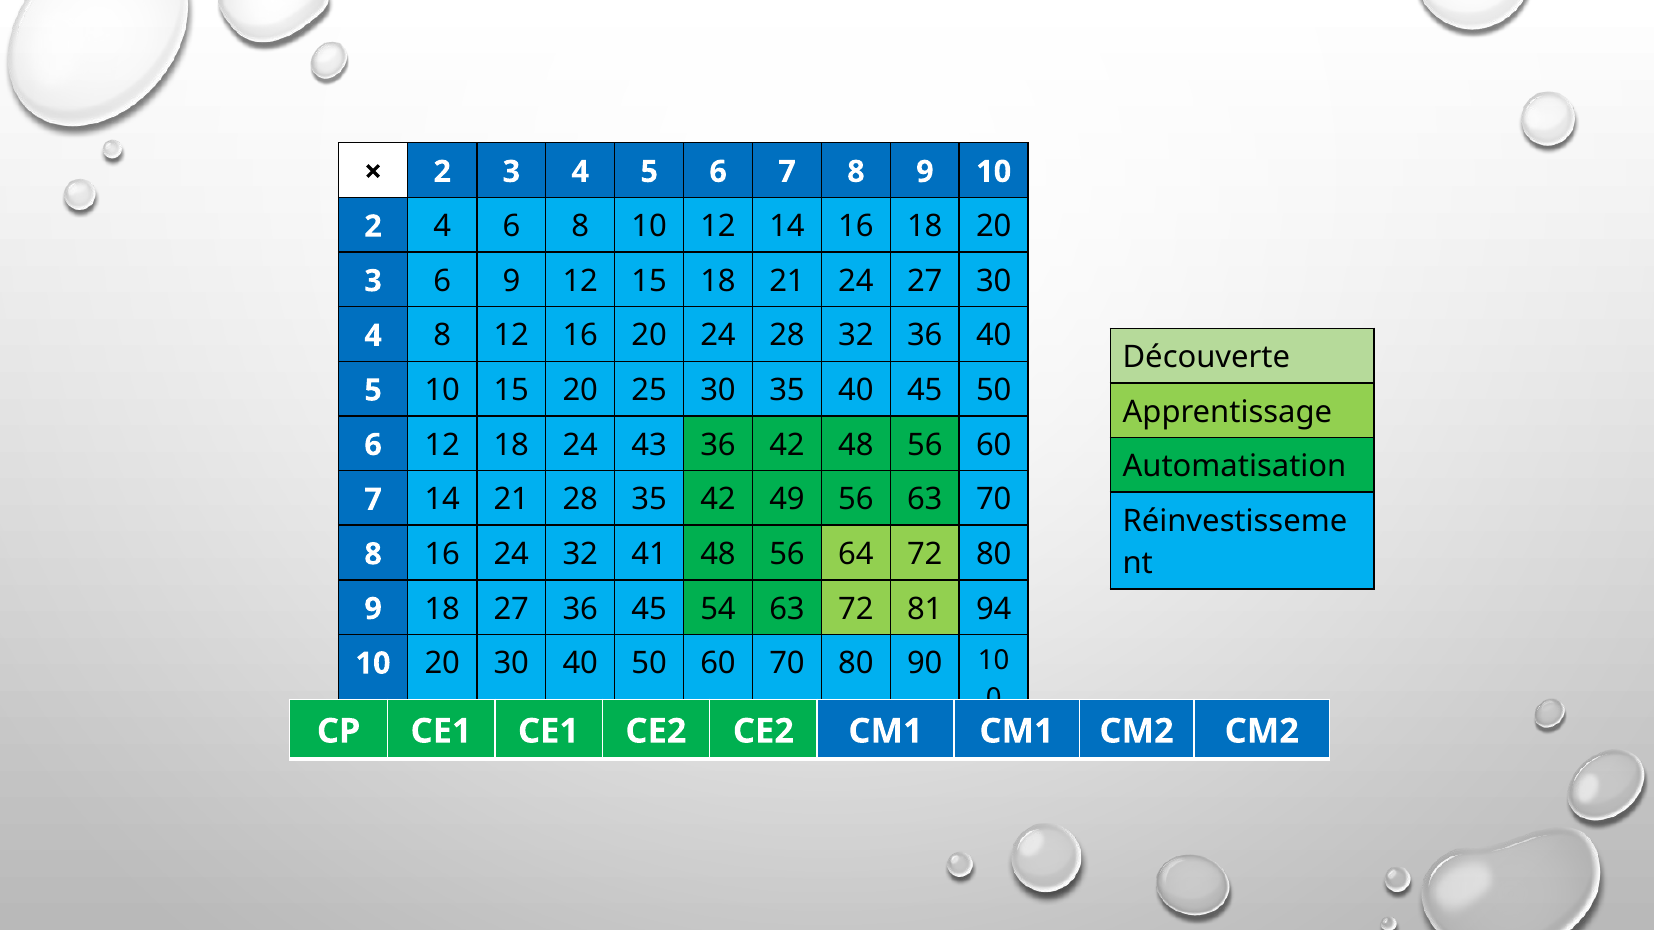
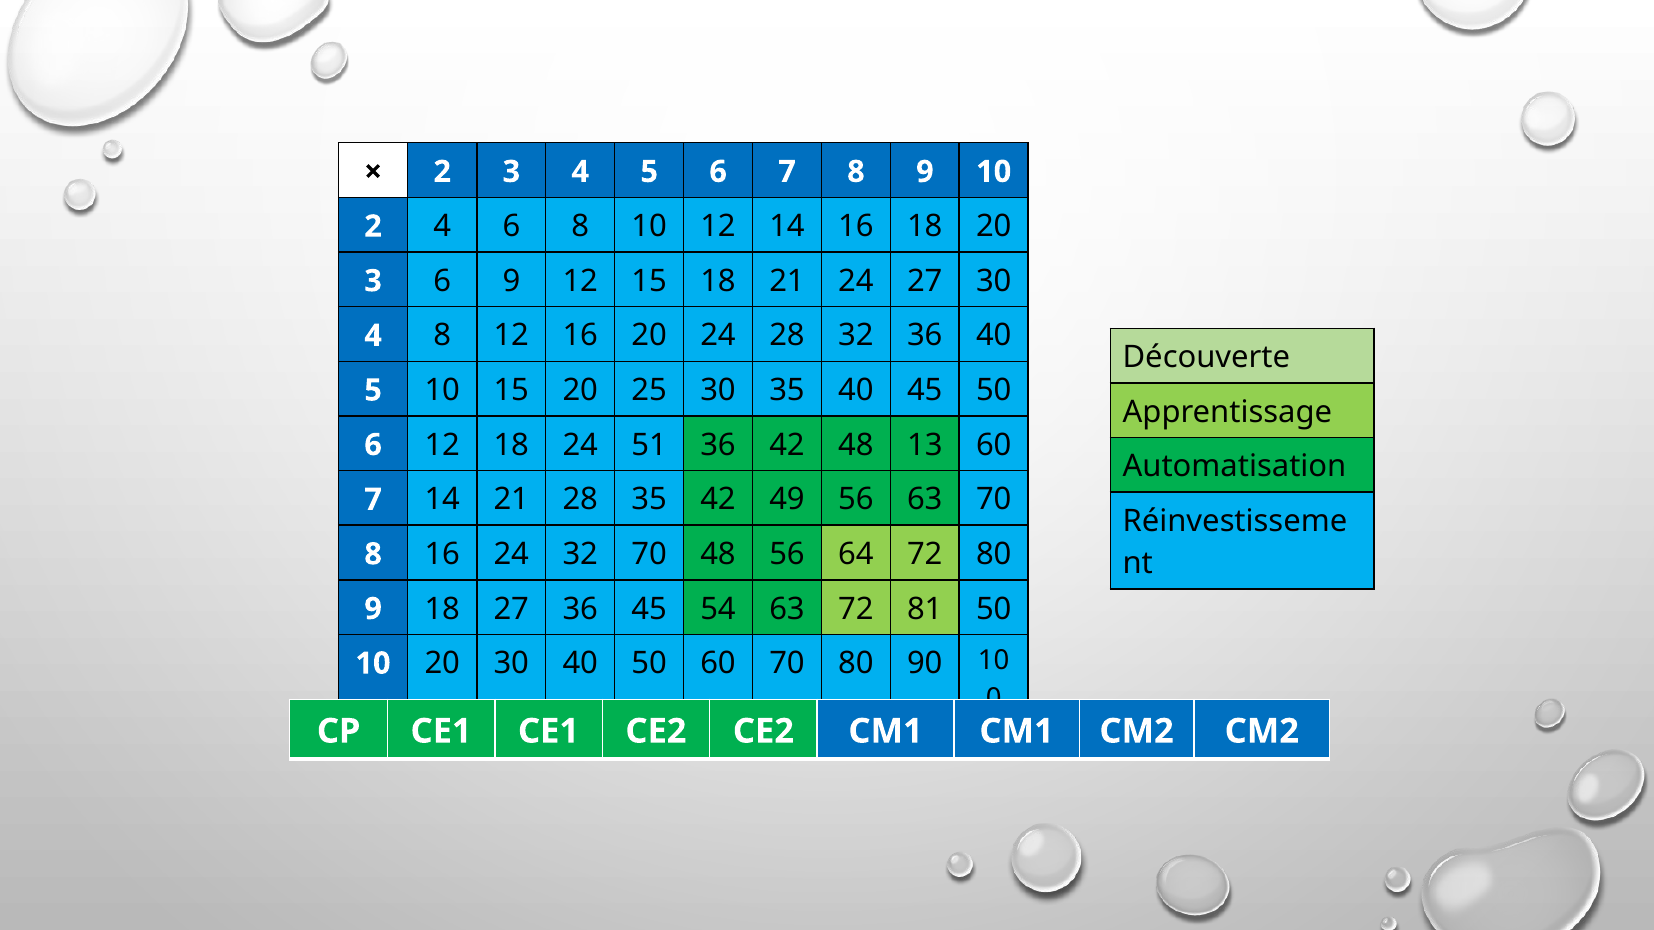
43: 43 -> 51 (649, 445)
42 48 56: 56 -> 13 (925, 445)
32 41: 41 -> 70 (649, 554)
81 94: 94 -> 50 (994, 609)
